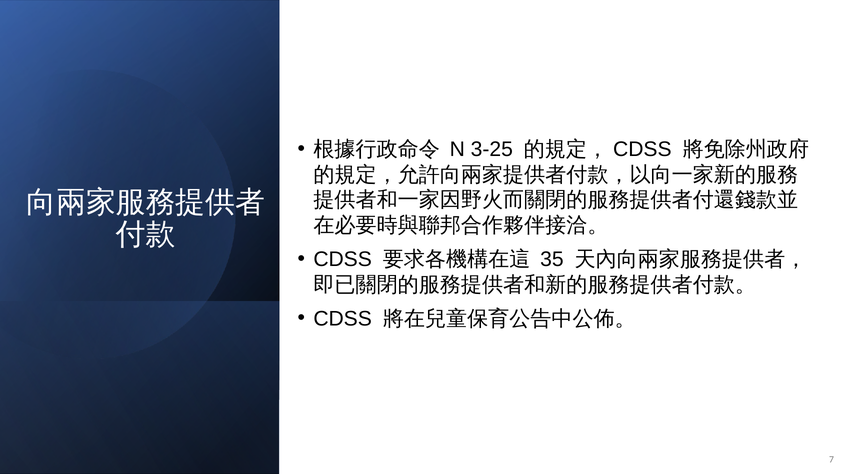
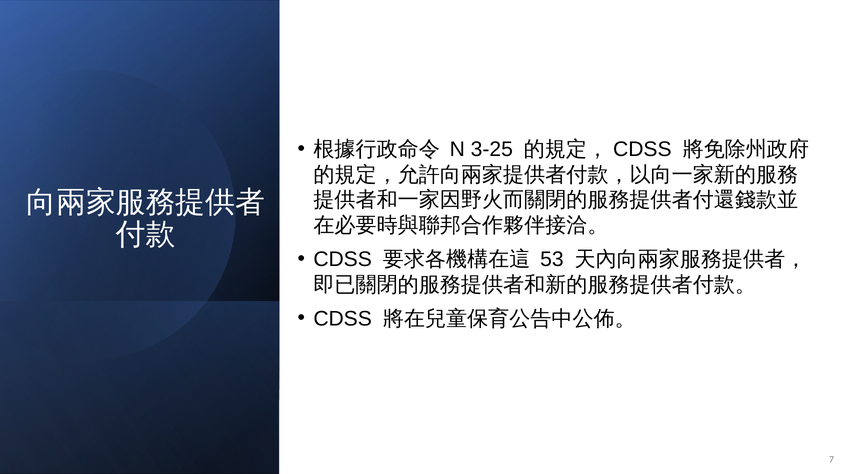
35: 35 -> 53 (552, 259)
